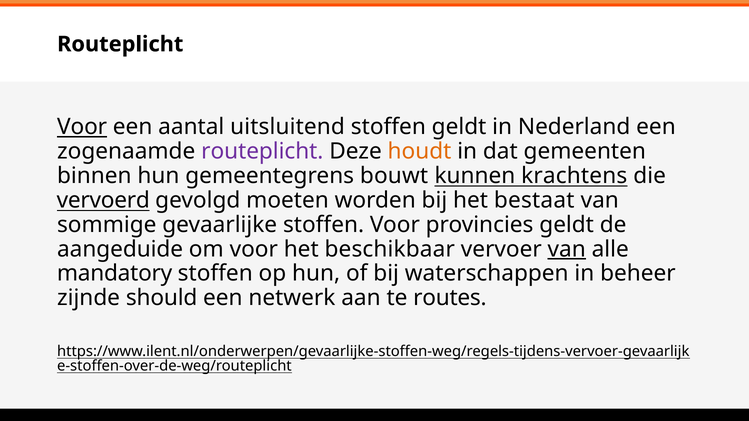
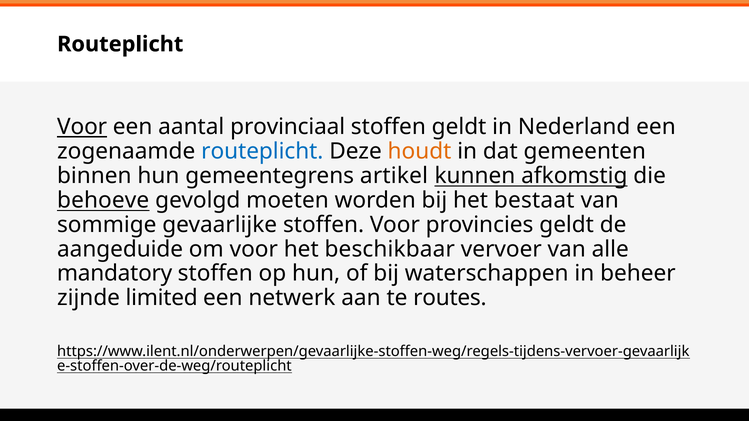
uitsluitend: uitsluitend -> provinciaal (288, 127)
routeplicht colour: purple -> blue (262, 151)
bouwt: bouwt -> artikel (394, 176)
krachtens: krachtens -> afkomstig (574, 176)
vervoerd: vervoerd -> behoeve (103, 200)
van underline: present -> none (567, 249)
should: should -> limited (162, 298)
